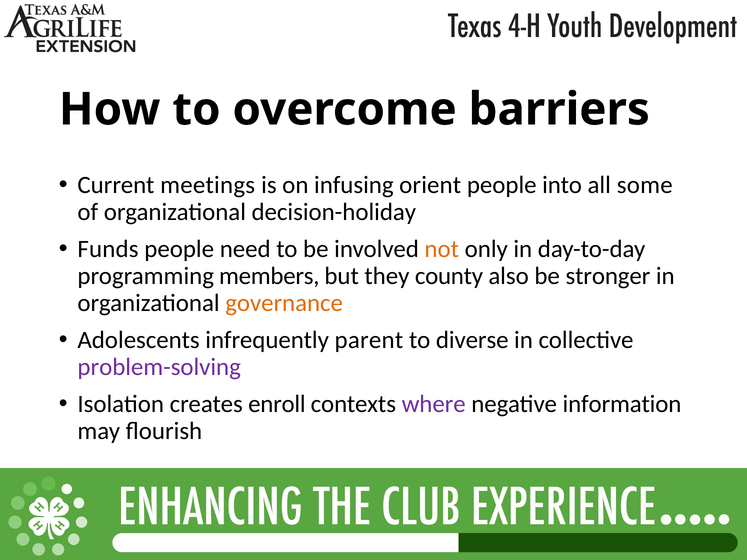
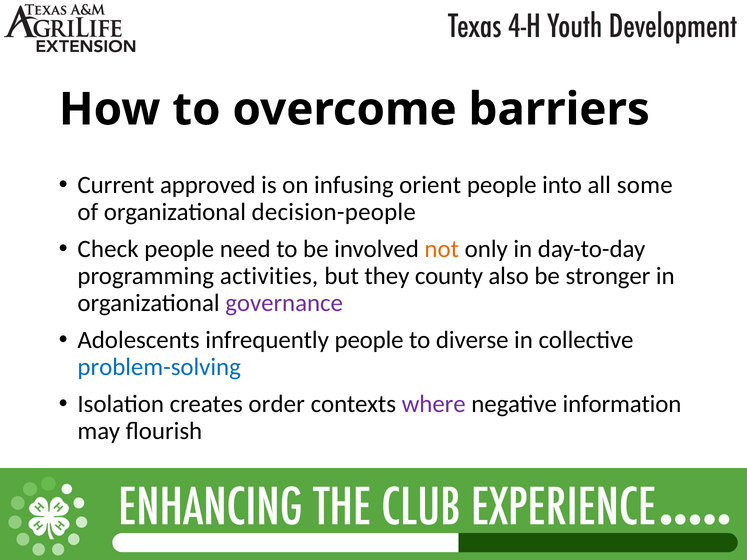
meetings: meetings -> approved (208, 185)
decision-holiday: decision-holiday -> decision-people (334, 212)
Funds: Funds -> Check (108, 249)
members: members -> activities (269, 276)
governance colour: orange -> purple (284, 303)
infrequently parent: parent -> people (369, 340)
problem-solving colour: purple -> blue (159, 367)
enroll: enroll -> order (277, 404)
